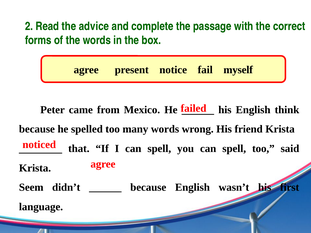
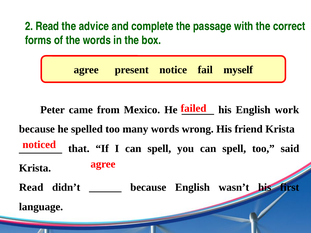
think: think -> work (287, 110)
Seem: Seem -> Read (31, 188)
